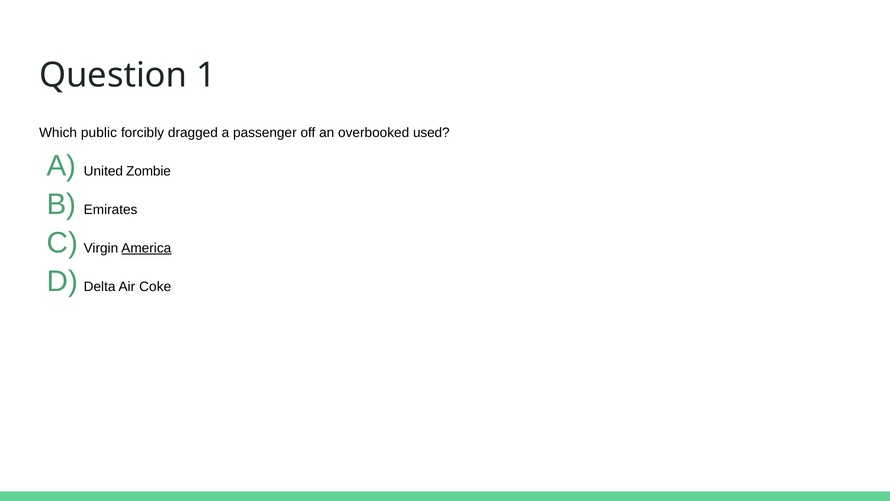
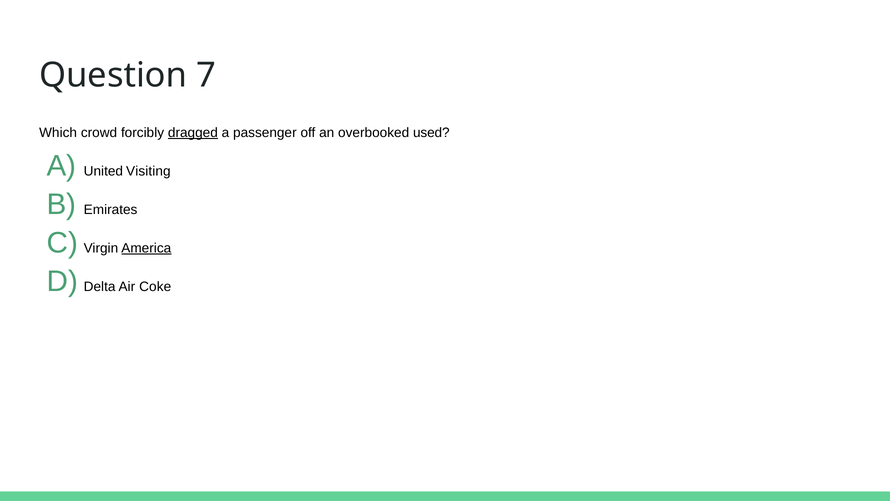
1: 1 -> 7 (206, 75)
public: public -> crowd (99, 133)
dragged underline: none -> present (193, 133)
Zombie: Zombie -> Visiting (148, 171)
